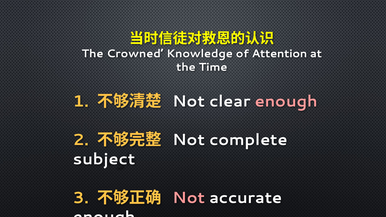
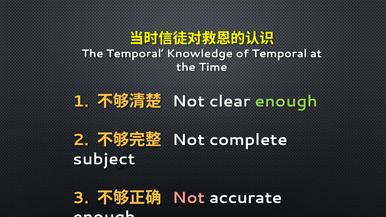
The Crowned: Crowned -> Temporal (135, 54)
of Attention: Attention -> Temporal (279, 54)
enough colour: pink -> light green (286, 101)
